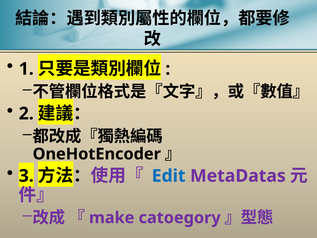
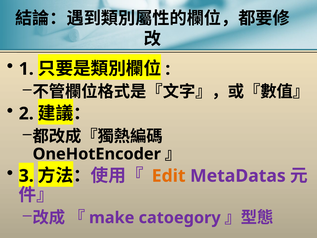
Edit colour: blue -> orange (169, 176)
